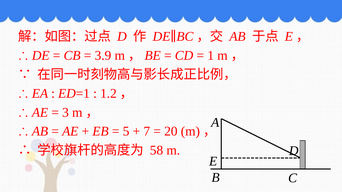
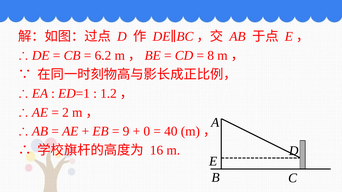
3.9: 3.9 -> 6.2 (103, 56)
1: 1 -> 8 (211, 56)
3: 3 -> 2 (65, 113)
5: 5 -> 9 (126, 132)
7: 7 -> 0 (147, 132)
20: 20 -> 40 (171, 132)
58: 58 -> 16 (157, 151)
